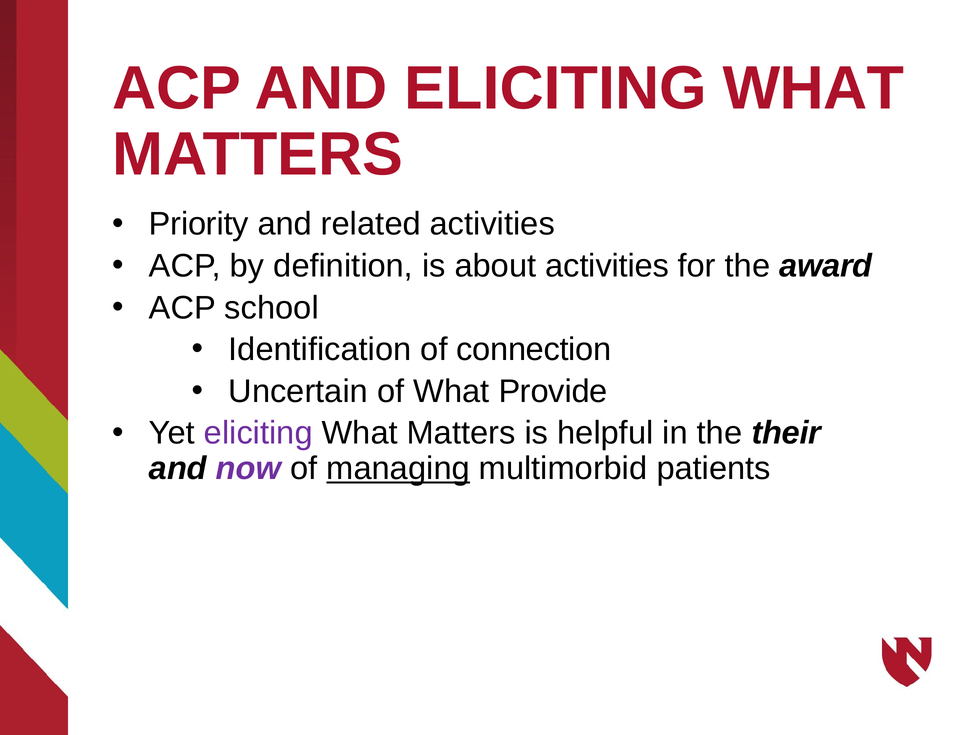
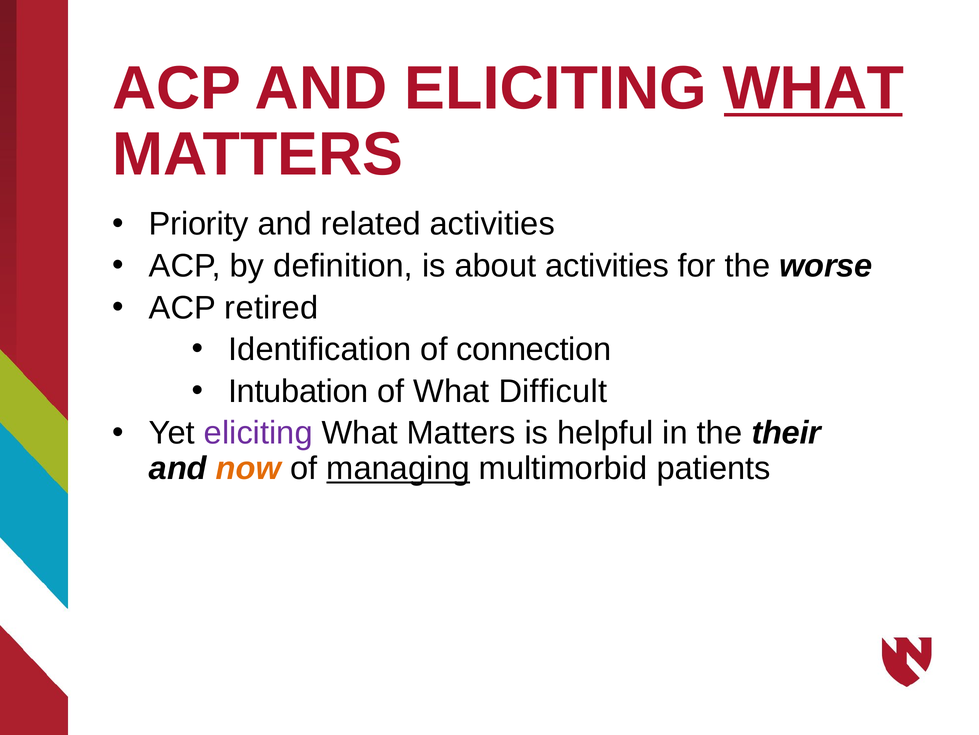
WHAT underline: none -> present (814, 88)
award: award -> worse (826, 266)
school: school -> retired (271, 307)
Uncertain: Uncertain -> Intubation (298, 391)
Provide: Provide -> Difficult (553, 391)
now colour: purple -> orange (249, 468)
